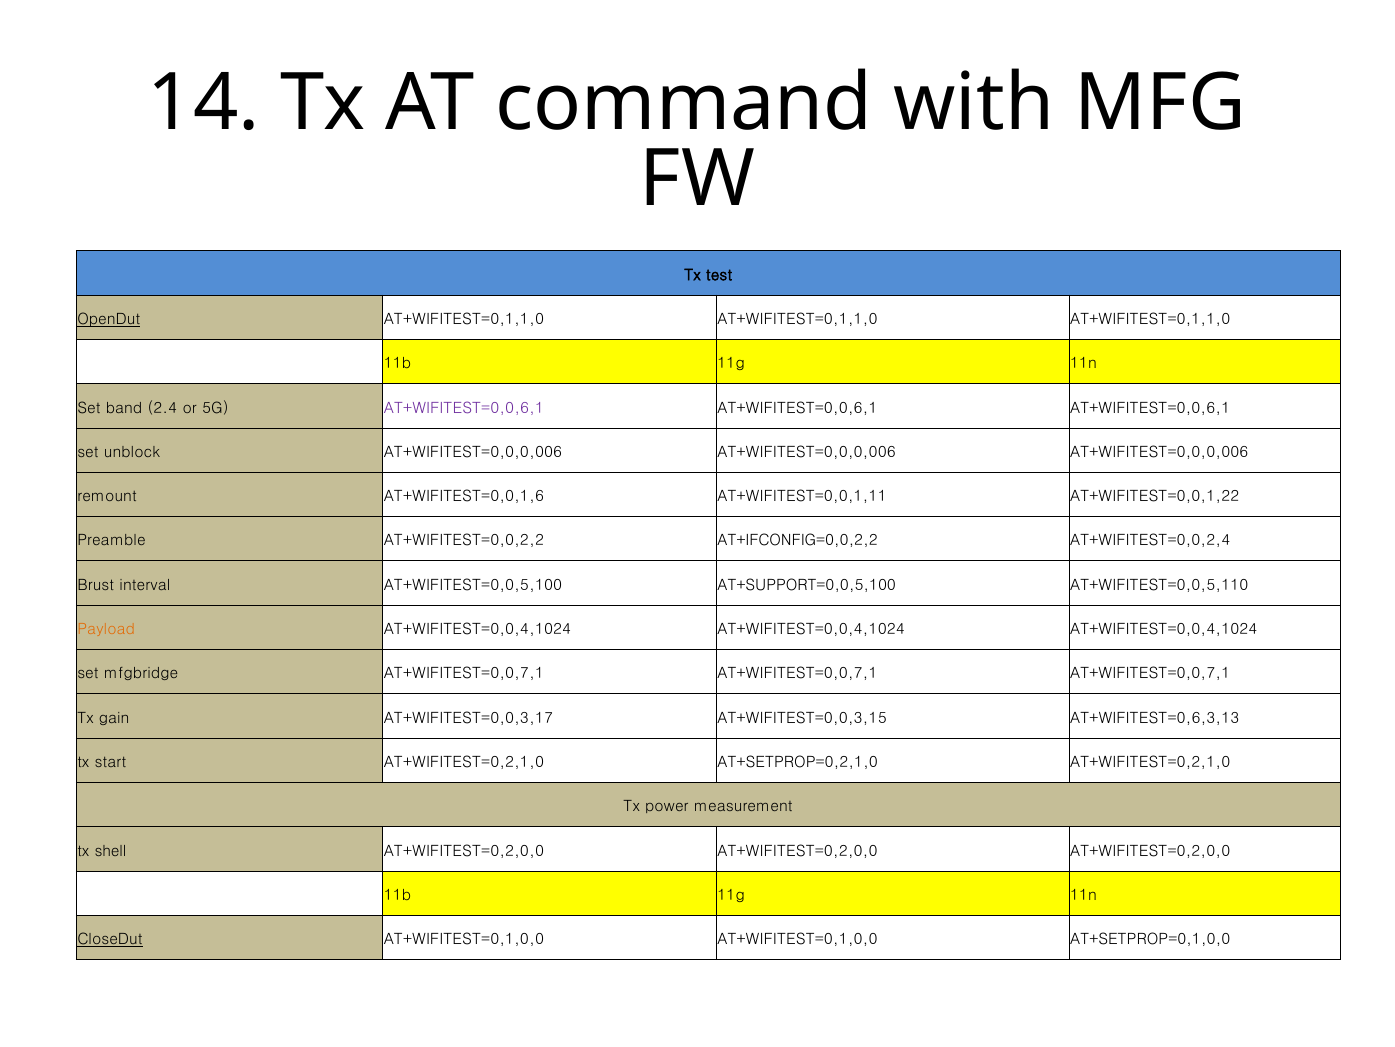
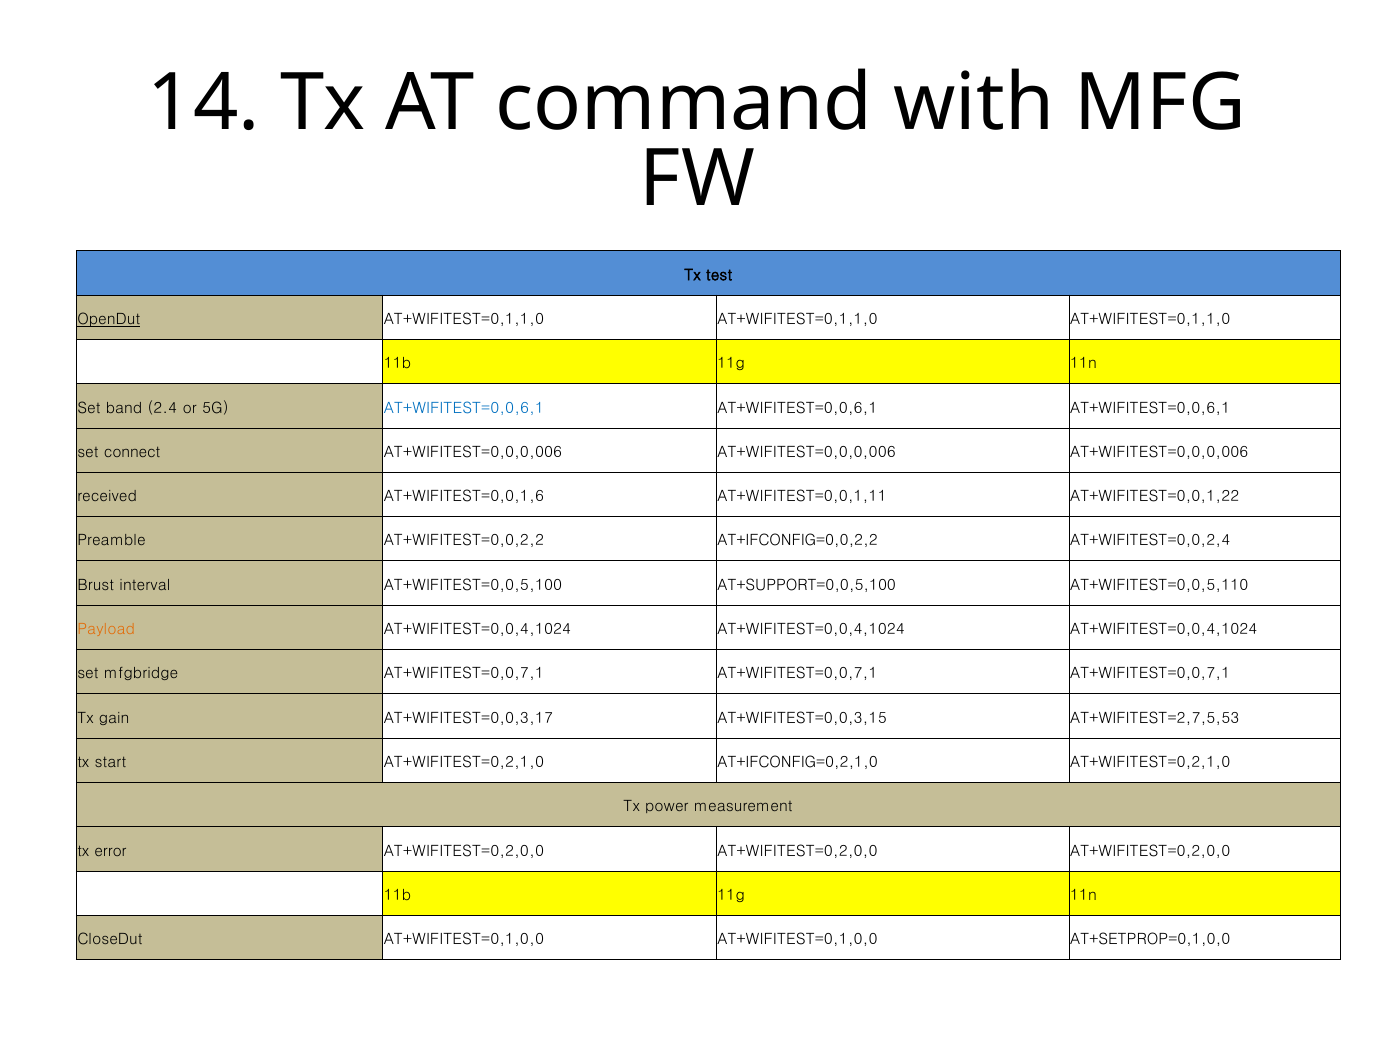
AT+WIFITEST=0,0,6,1 colour: purple -> blue (464, 408)
unblock: unblock -> connect (132, 452)
remount: remount -> received (107, 496)
AT+WIFITEST=0,6,3,13: AT+WIFITEST=0,6,3,13 -> AT+WIFITEST=2,7,5,53 (1155, 717)
AT+SETPROP=0,2,1,0: AT+SETPROP=0,2,1,0 -> AT+IFCONFIG=0,2,1,0 (798, 762)
shell: shell -> error (111, 850)
CloseDut underline: present -> none (110, 939)
